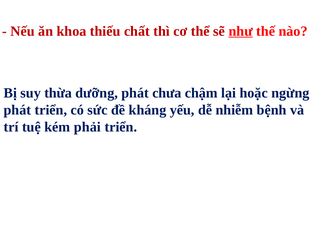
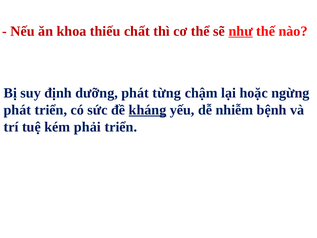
thừa: thừa -> định (58, 93)
chưa: chưa -> từng (167, 93)
kháng underline: none -> present (148, 110)
